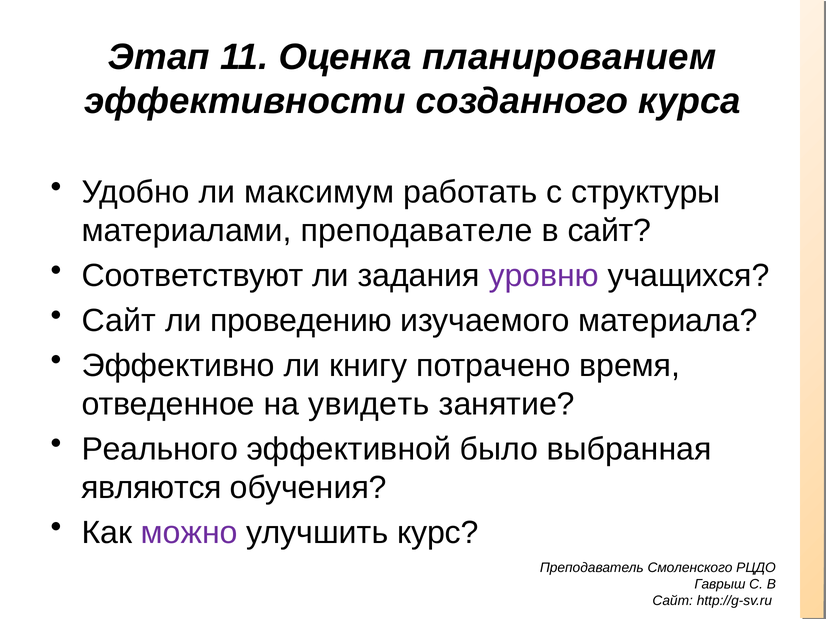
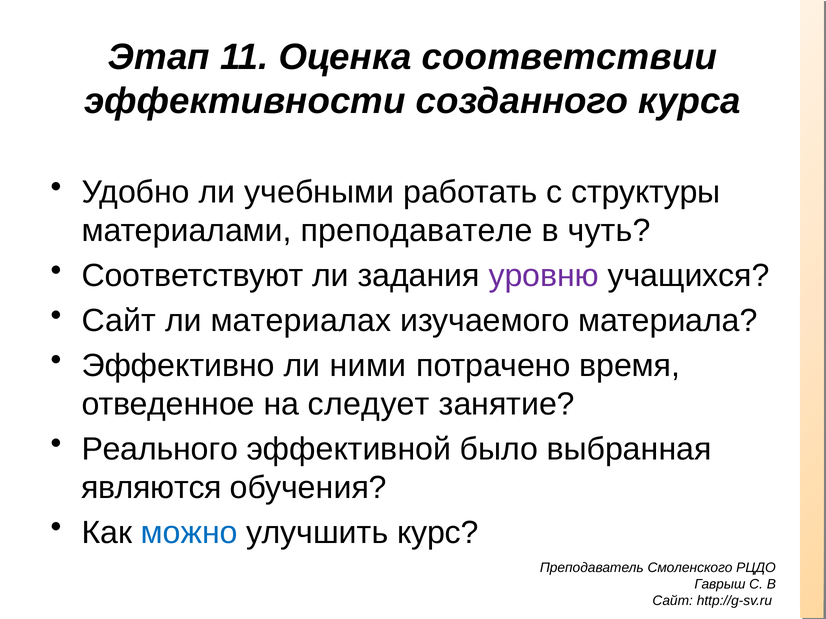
планированием: планированием -> соответствии (569, 57)
максимум: максимум -> учебными (319, 192)
сайт: сайт -> чуть (609, 231)
проведению: проведению -> материалах (301, 321)
книгу: книгу -> ними (368, 366)
увидеть: увидеть -> следует (369, 404)
можно colour: purple -> blue (189, 533)
